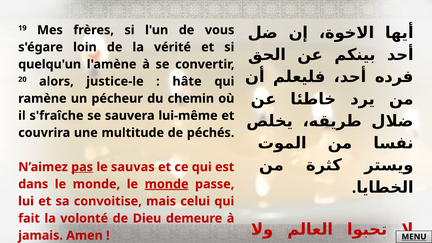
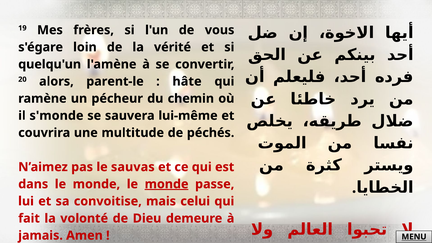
justice-le: justice-le -> parent-le (115, 81)
s'fraîche: s'fraîche -> s'monde (56, 116)
pas underline: present -> none (82, 167)
